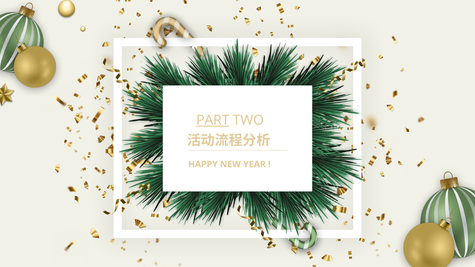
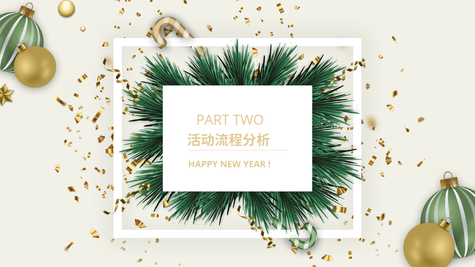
PART underline: present -> none (213, 120)
